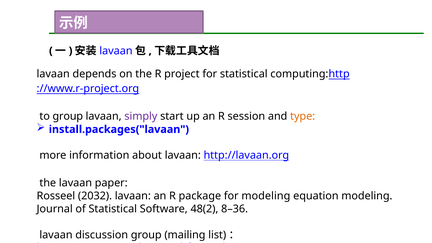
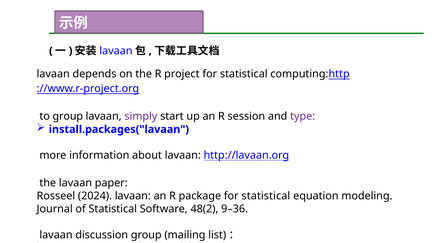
type colour: orange -> purple (303, 116)
2032: 2032 -> 2024 (95, 196)
package for modeling: modeling -> statistical (266, 196)
8–36: 8–36 -> 9–36 (235, 209)
